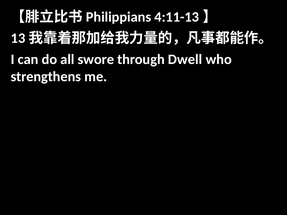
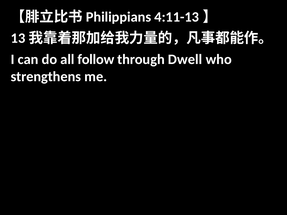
swore: swore -> follow (96, 59)
